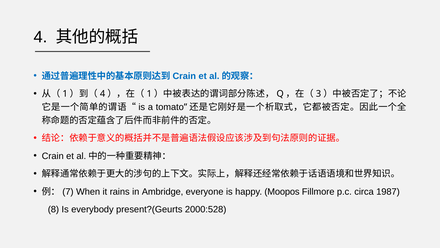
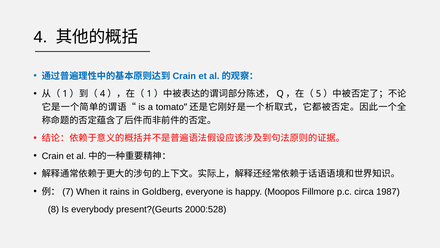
3: 3 -> 5 (319, 94)
Ambridge: Ambridge -> Goldberg (162, 191)
